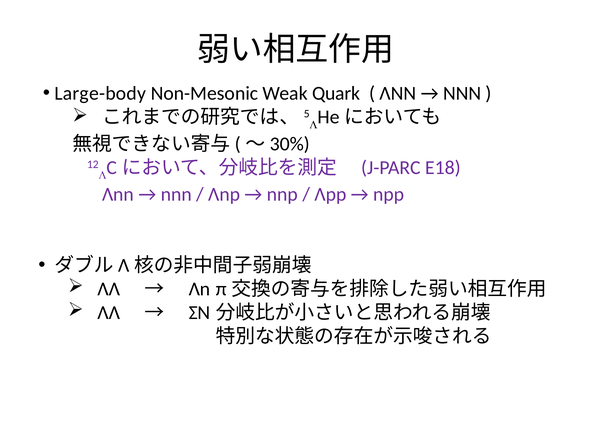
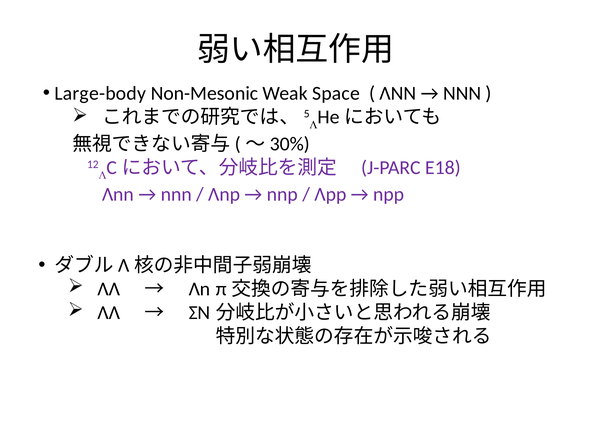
Quark: Quark -> Space (336, 93)
